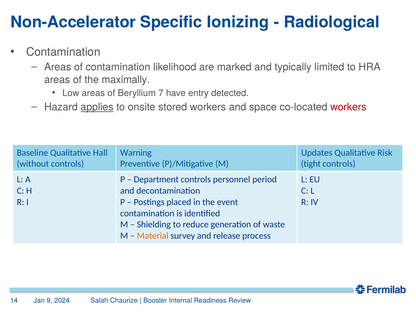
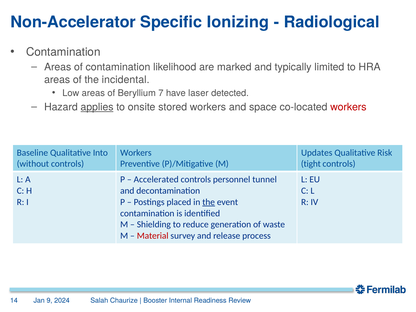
maximally: maximally -> incidental (126, 80)
entry: entry -> laser (198, 93)
Hall: Hall -> Into (100, 153)
Warning: Warning -> Workers (136, 153)
Department: Department -> Accelerated (156, 179)
period: period -> tunnel (265, 179)
the underline: none -> present (209, 202)
Material colour: orange -> red (153, 236)
